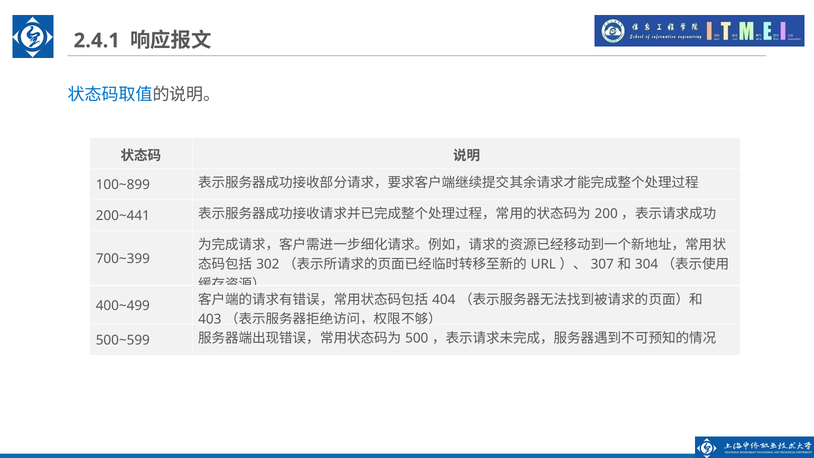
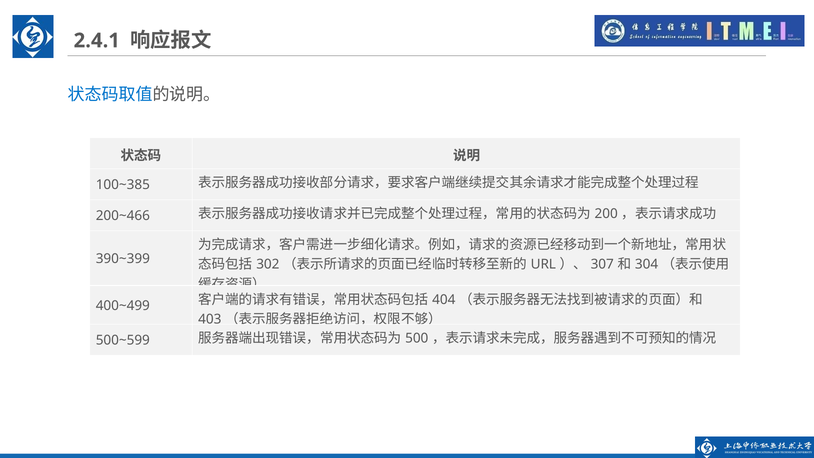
100~899: 100~899 -> 100~385 (123, 185)
200~441: 200~441 -> 200~466 (123, 216)
700~399: 700~399 -> 390~399 (123, 259)
